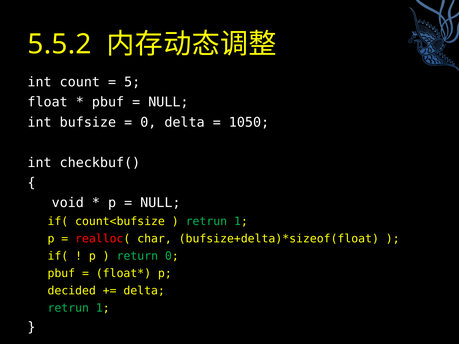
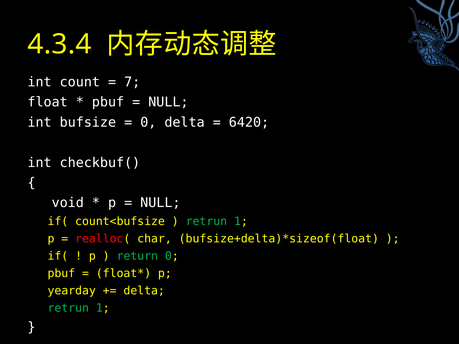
5.5.2: 5.5.2 -> 4.3.4 (60, 44)
5: 5 -> 7 (132, 82)
1050: 1050 -> 6420 (249, 122)
decided: decided -> yearday (72, 291)
